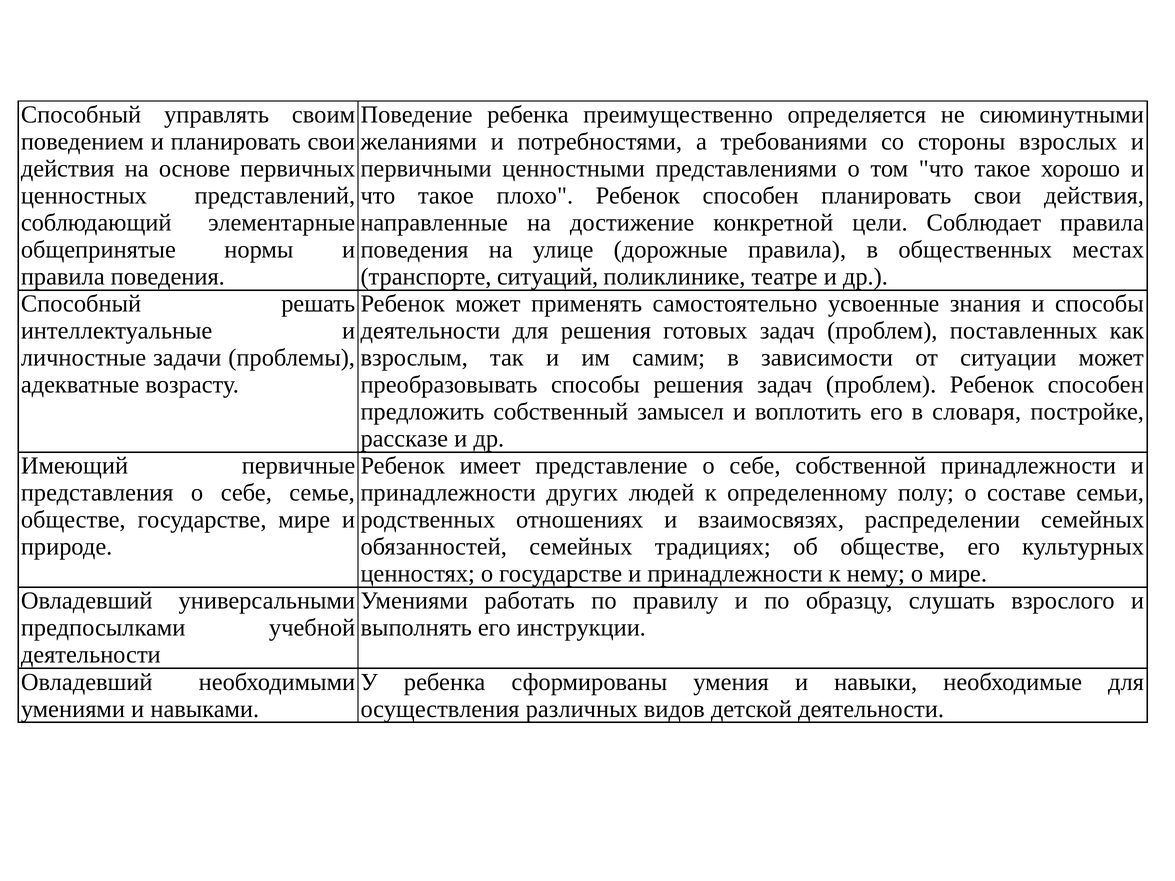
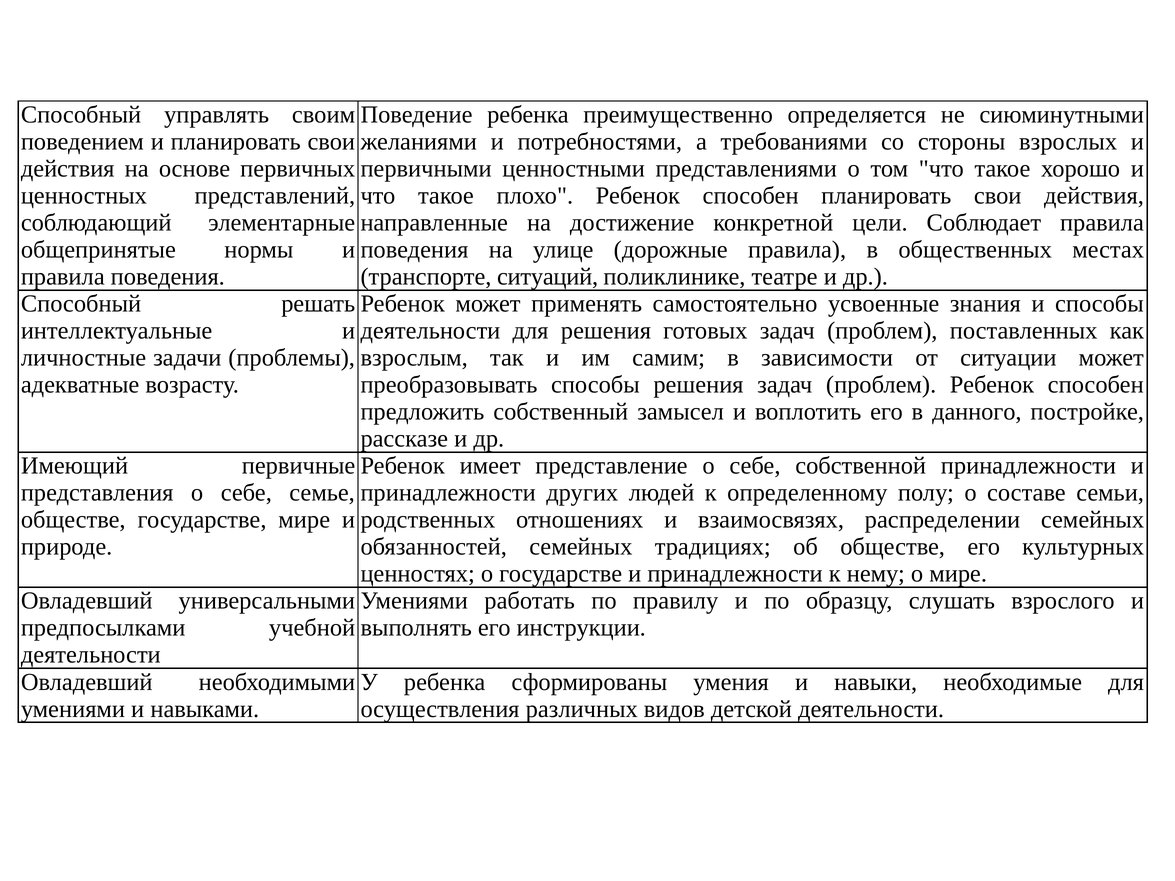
словаря: словаря -> данного (977, 412)
